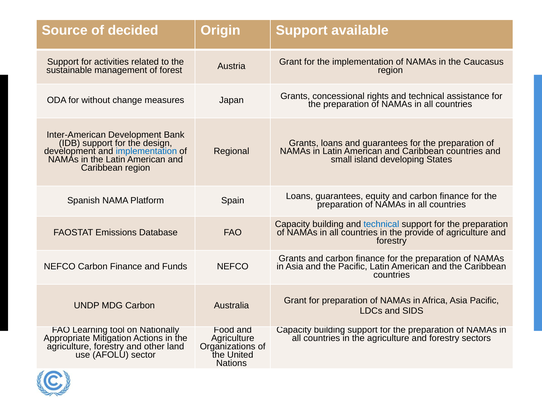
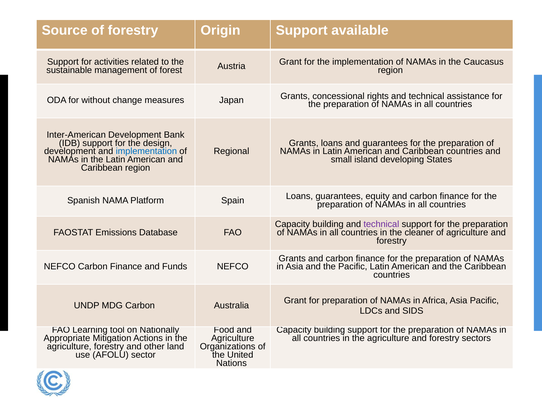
of decided: decided -> forestry (133, 30)
technical colour: blue -> purple (381, 225)
provide: provide -> cleaner (419, 233)
